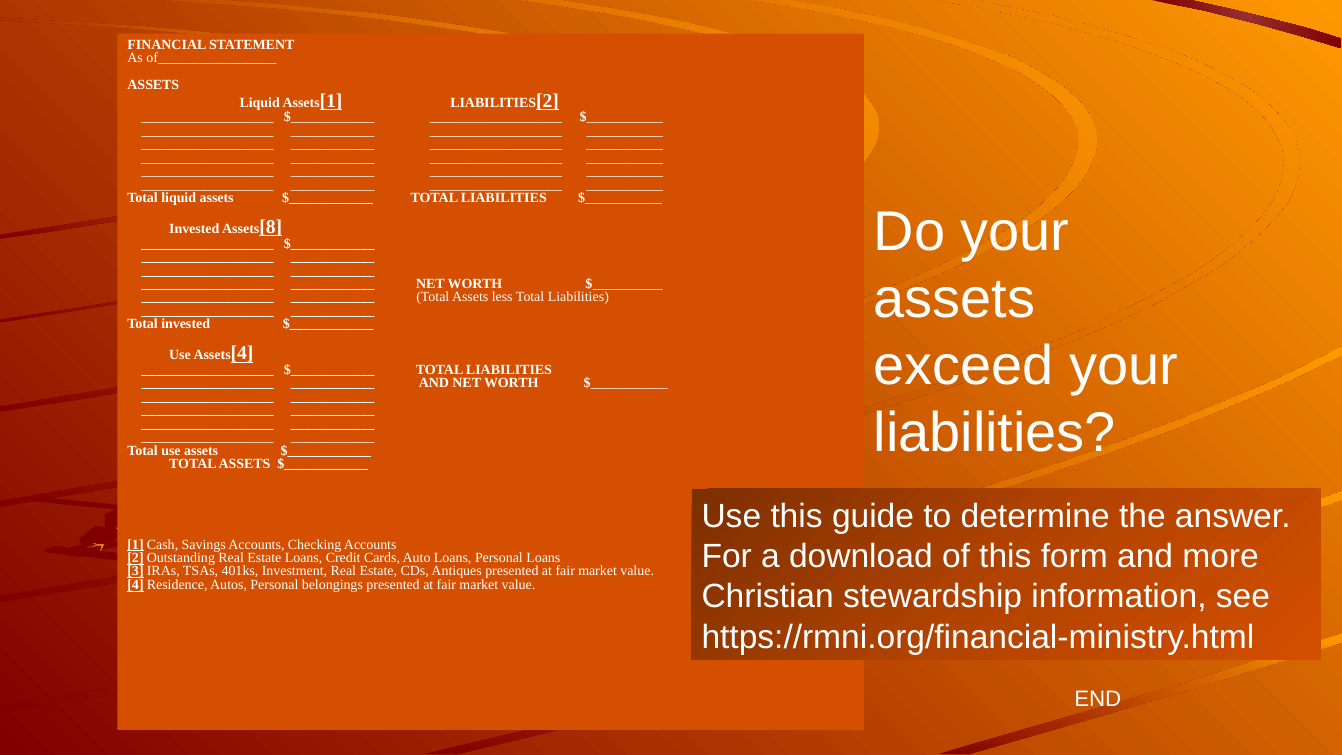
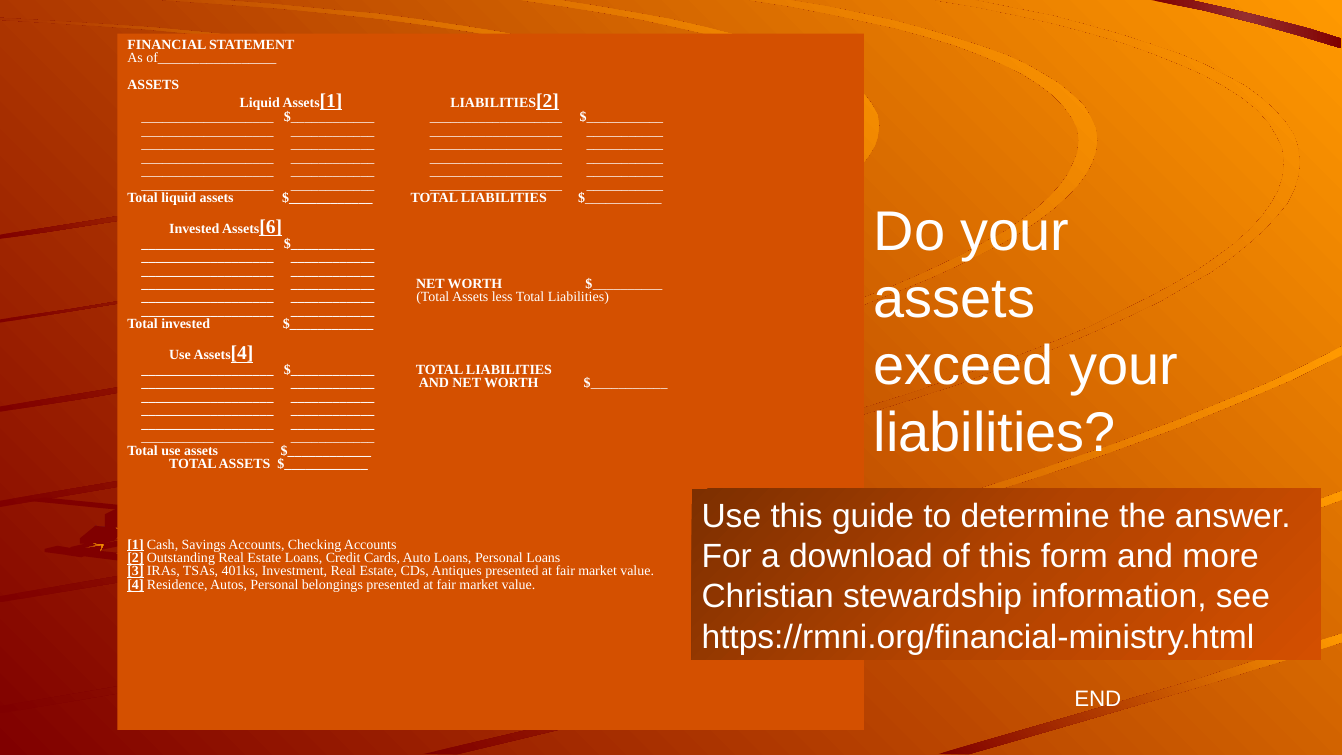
8: 8 -> 6 (271, 227)
